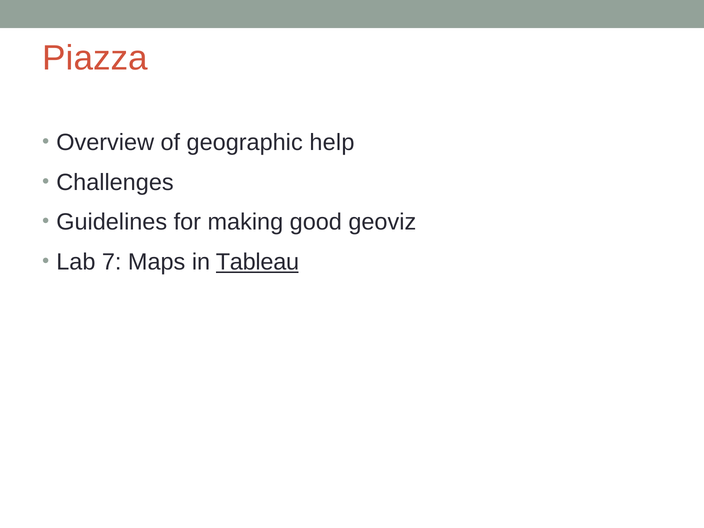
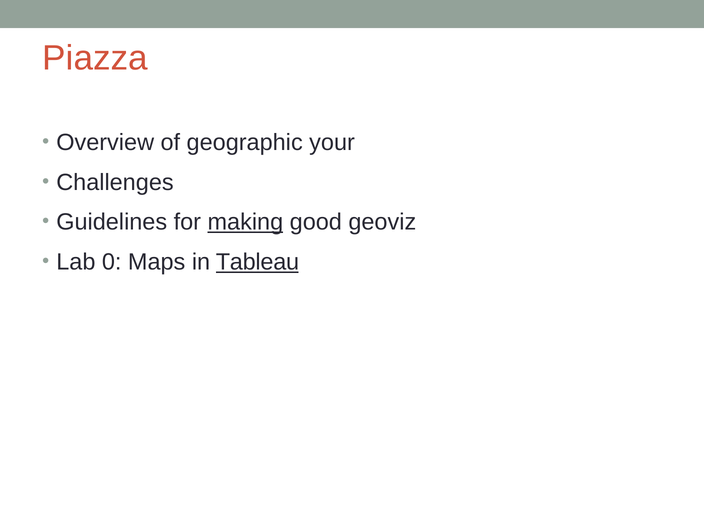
help: help -> your (332, 142)
making underline: none -> present (245, 222)
7: 7 -> 0 (112, 262)
